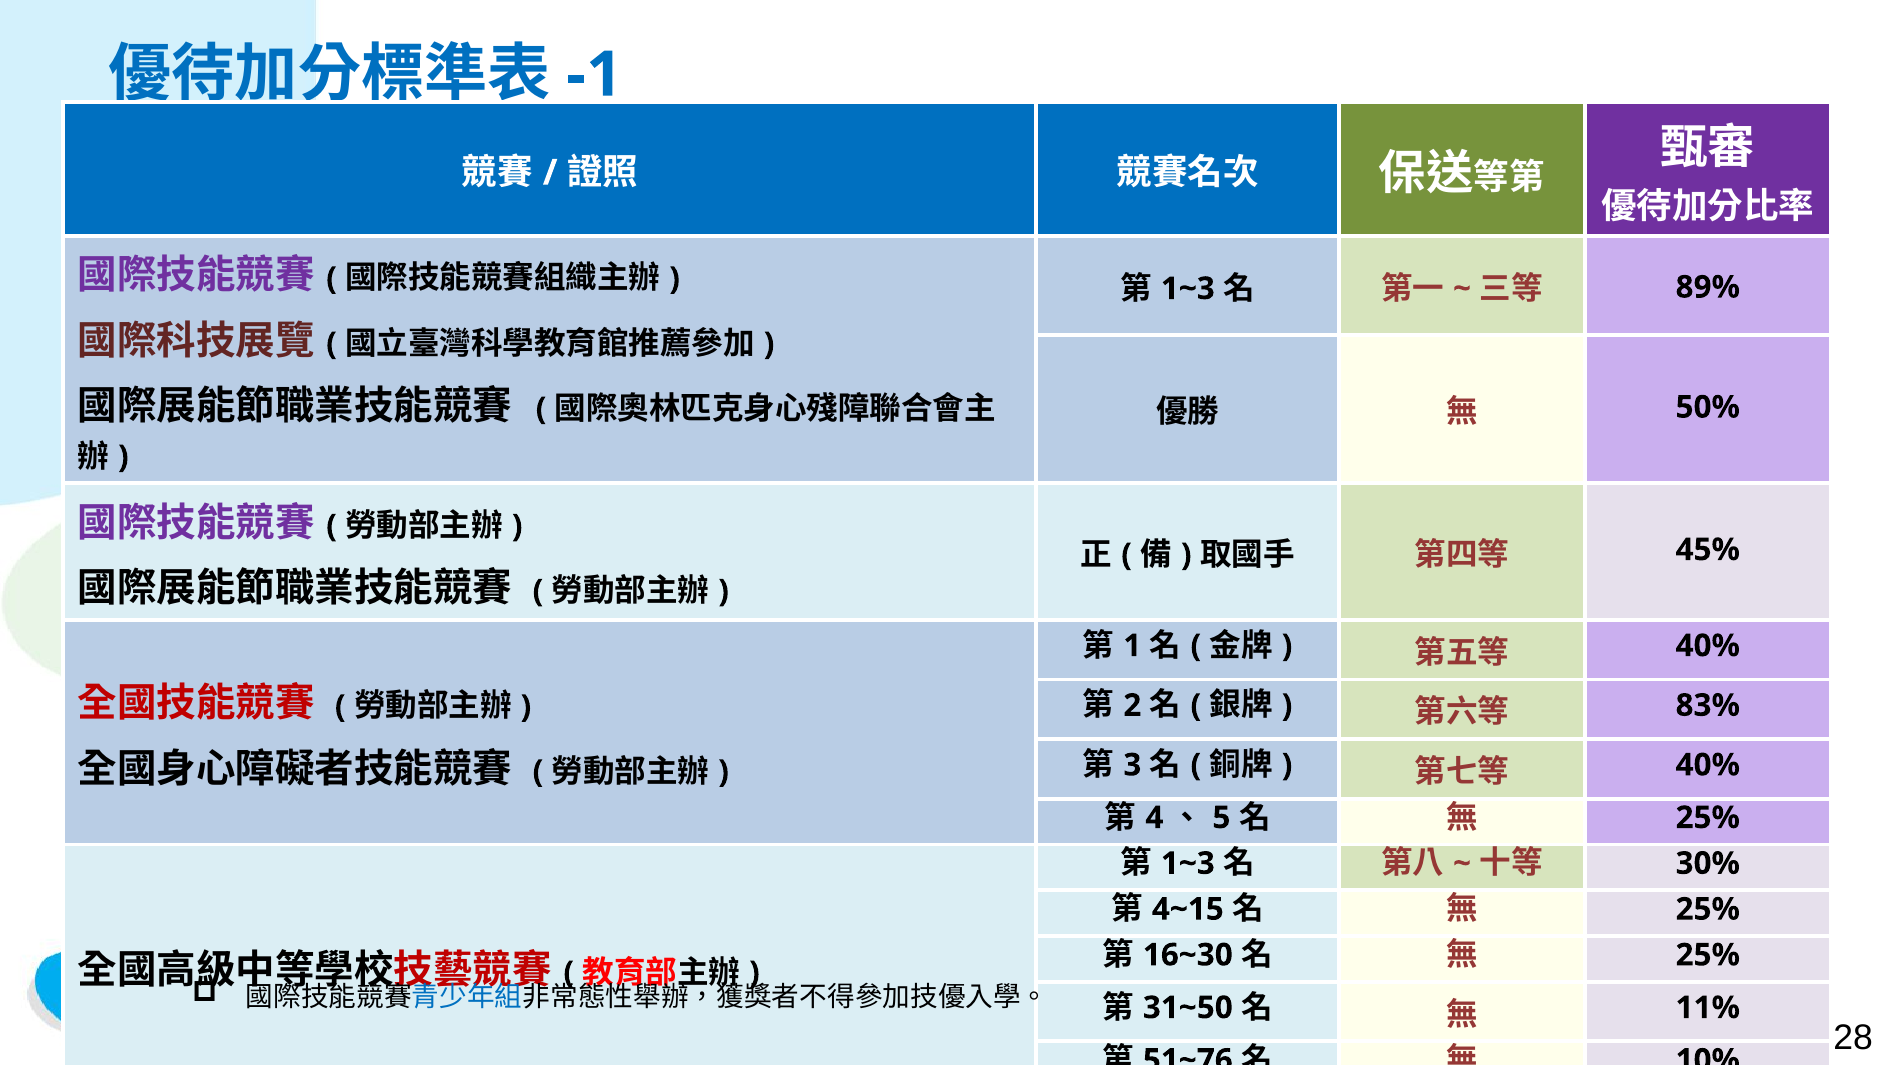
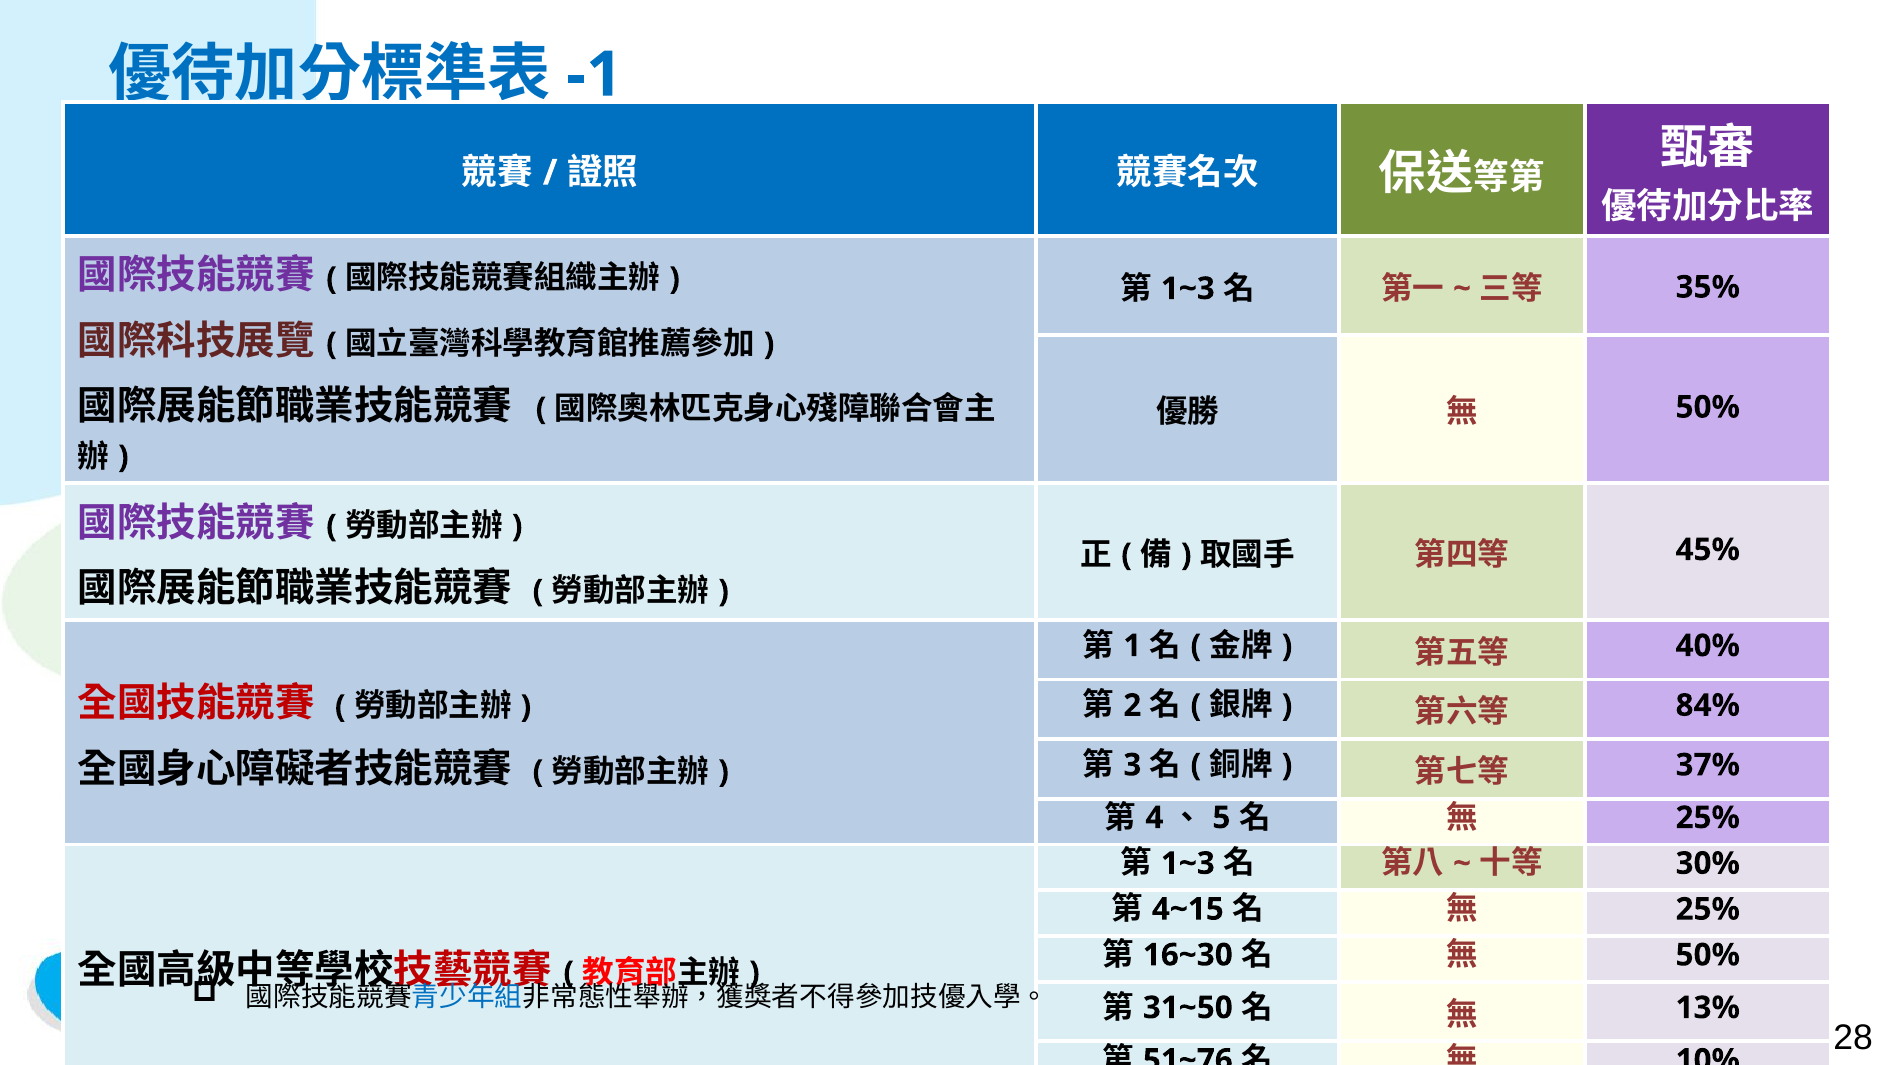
89%: 89% -> 35% (1708, 287)
83%: 83% -> 84% (1708, 706)
40%: 40% -> 37% (1708, 765)
25%: 25% -> 50% (1708, 955)
11%: 11% -> 13% (1708, 1008)
